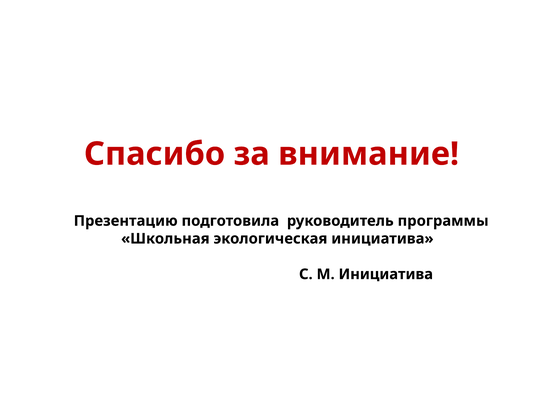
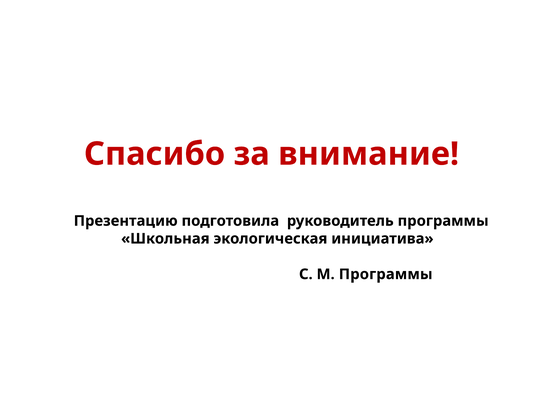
М Инициатива: Инициатива -> Программы (386, 274)
